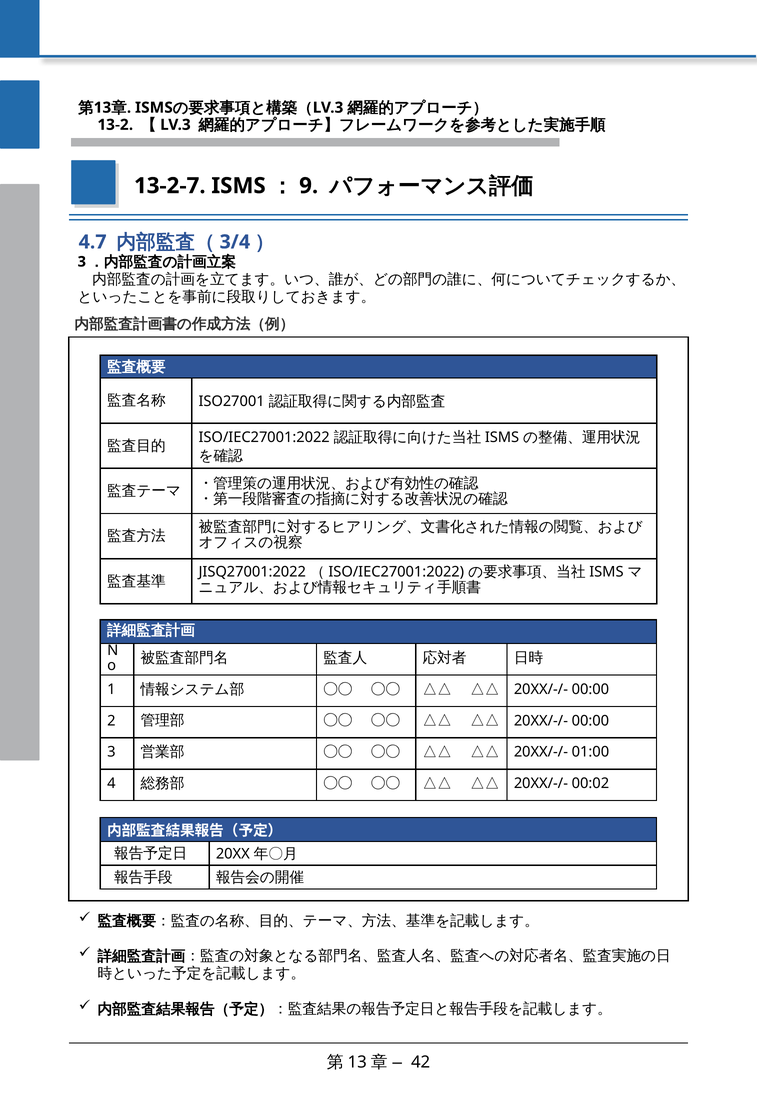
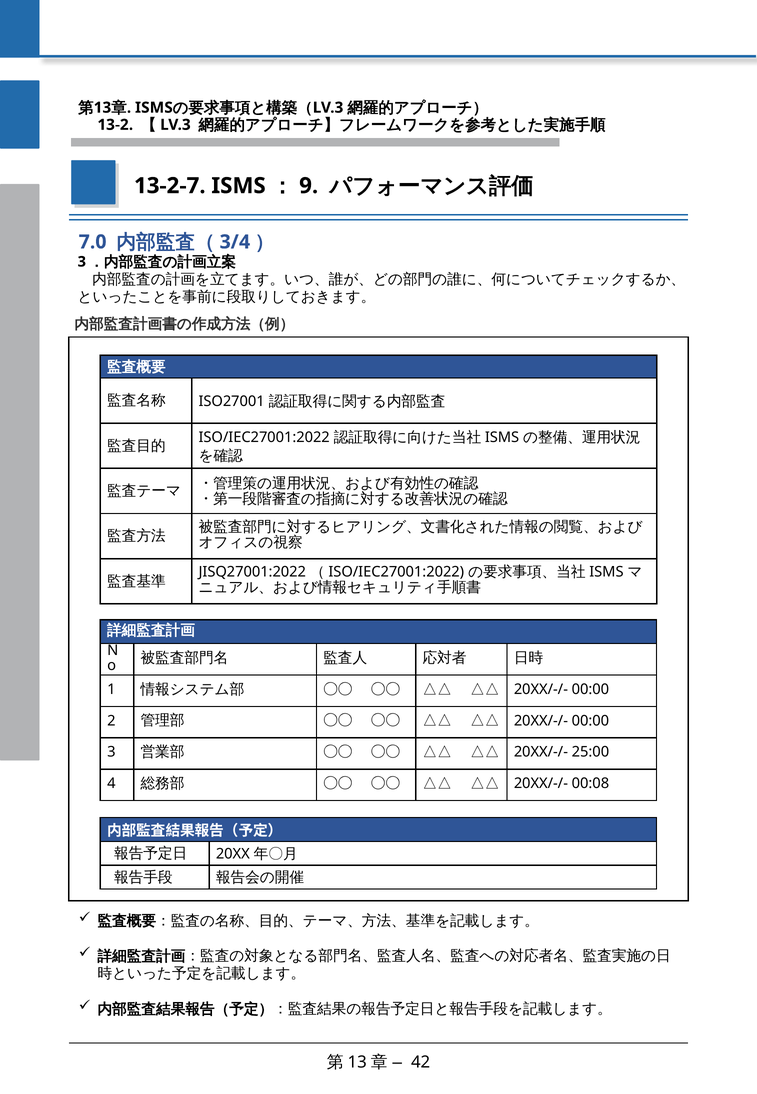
4.7: 4.7 -> 7.0 (93, 242)
01:00: 01:00 -> 25:00 (590, 752)
00:02: 00:02 -> 00:08 (590, 783)
